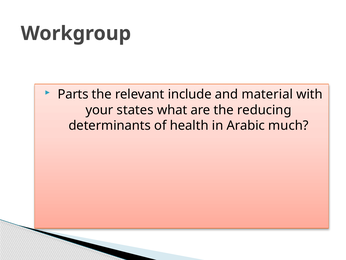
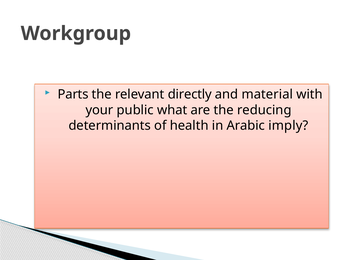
include: include -> directly (190, 94)
states: states -> public (135, 110)
much: much -> imply (288, 125)
